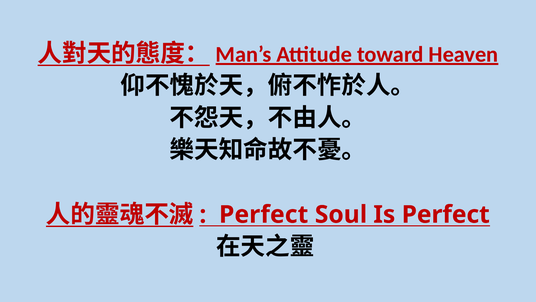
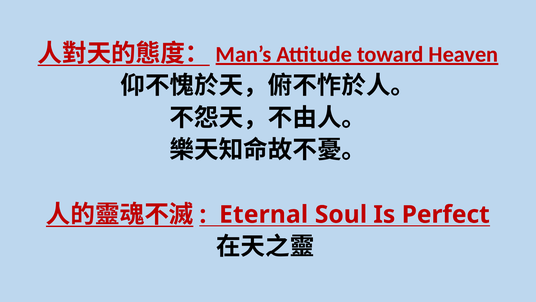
Perfect: Perfect -> Eternal (264, 214)
